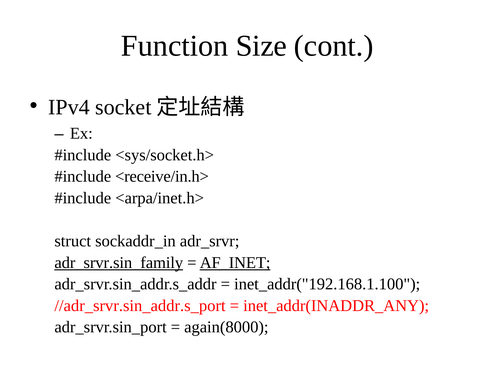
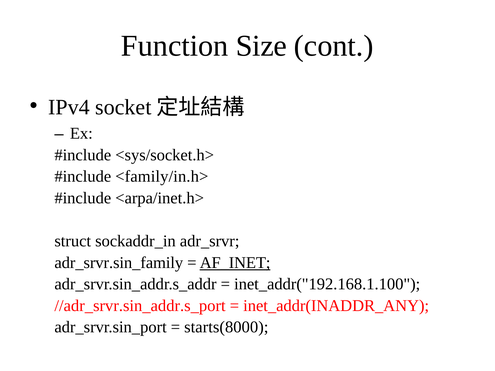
<receive/in.h>: <receive/in.h> -> <family/in.h> (162, 177)
adr_srvr.sin_family underline: present -> none (119, 263)
again(8000: again(8000 -> starts(8000 (226, 327)
